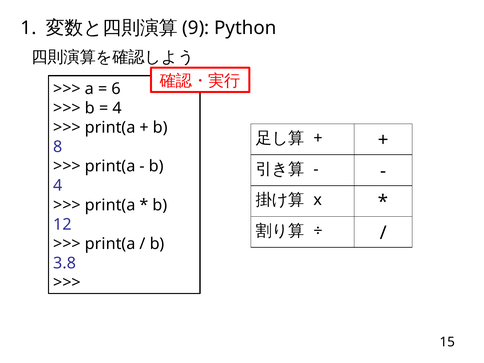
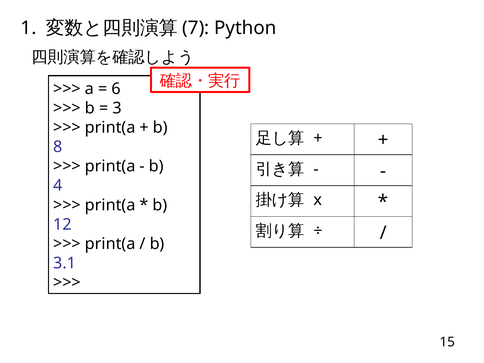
9: 9 -> 7 (196, 28)
4: 4 -> 3 (117, 108)
3.8: 3.8 -> 3.1 (65, 263)
